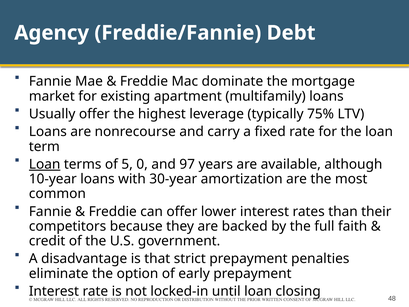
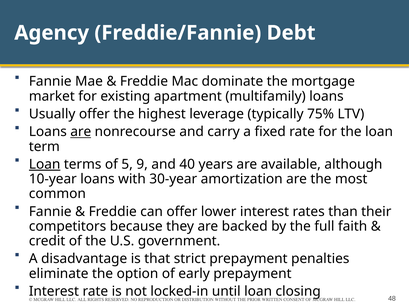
are underline: none -> present (81, 132)
0: 0 -> 9 (142, 164)
97: 97 -> 40 (187, 164)
